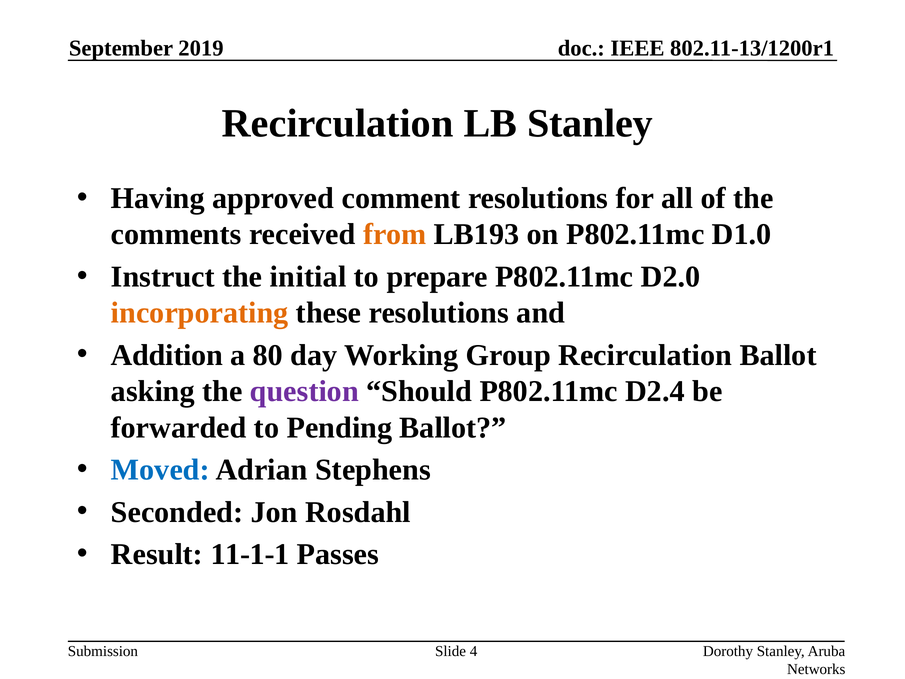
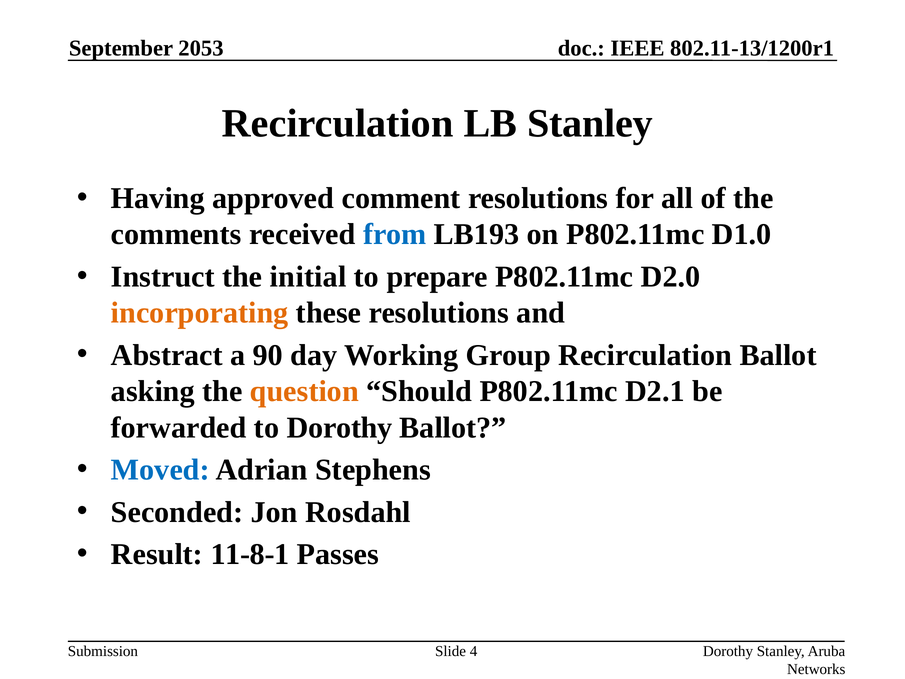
2019: 2019 -> 2053 (201, 48)
from colour: orange -> blue (395, 234)
Addition: Addition -> Abstract (167, 355)
80: 80 -> 90 (268, 355)
question colour: purple -> orange (304, 391)
D2.4: D2.4 -> D2.1 (655, 391)
to Pending: Pending -> Dorothy (340, 427)
11-1-1: 11-1-1 -> 11-8-1 (250, 554)
